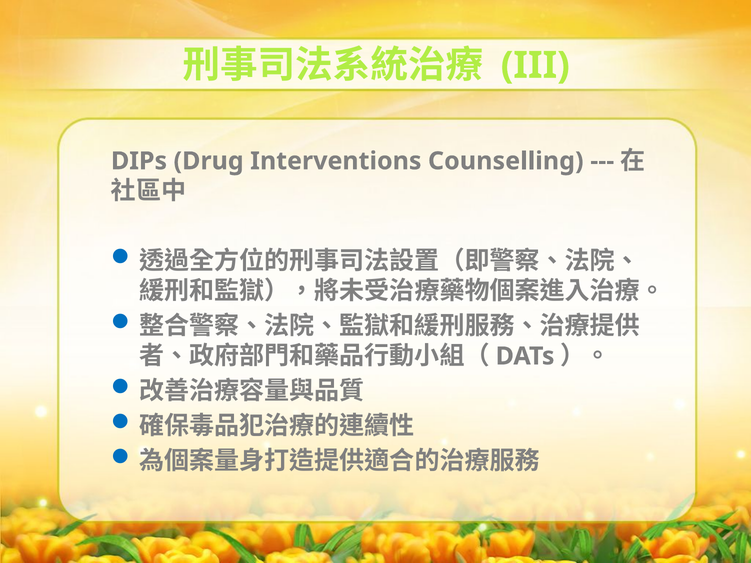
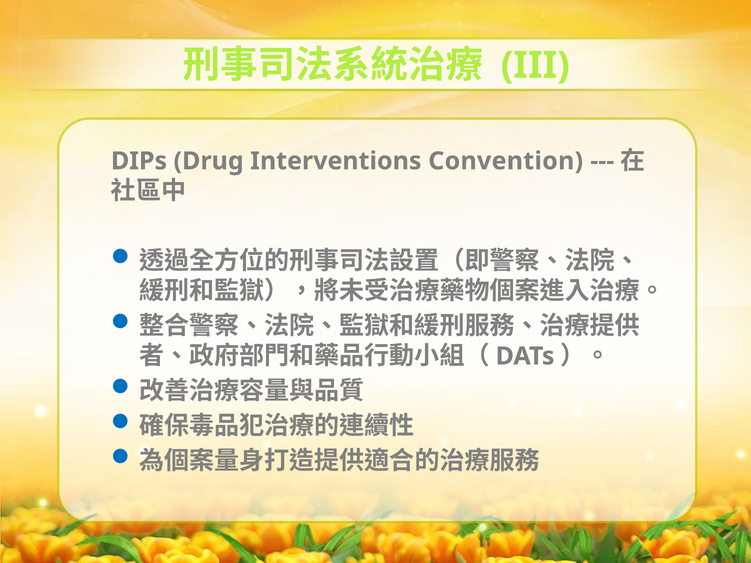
Counselling: Counselling -> Convention (506, 161)
